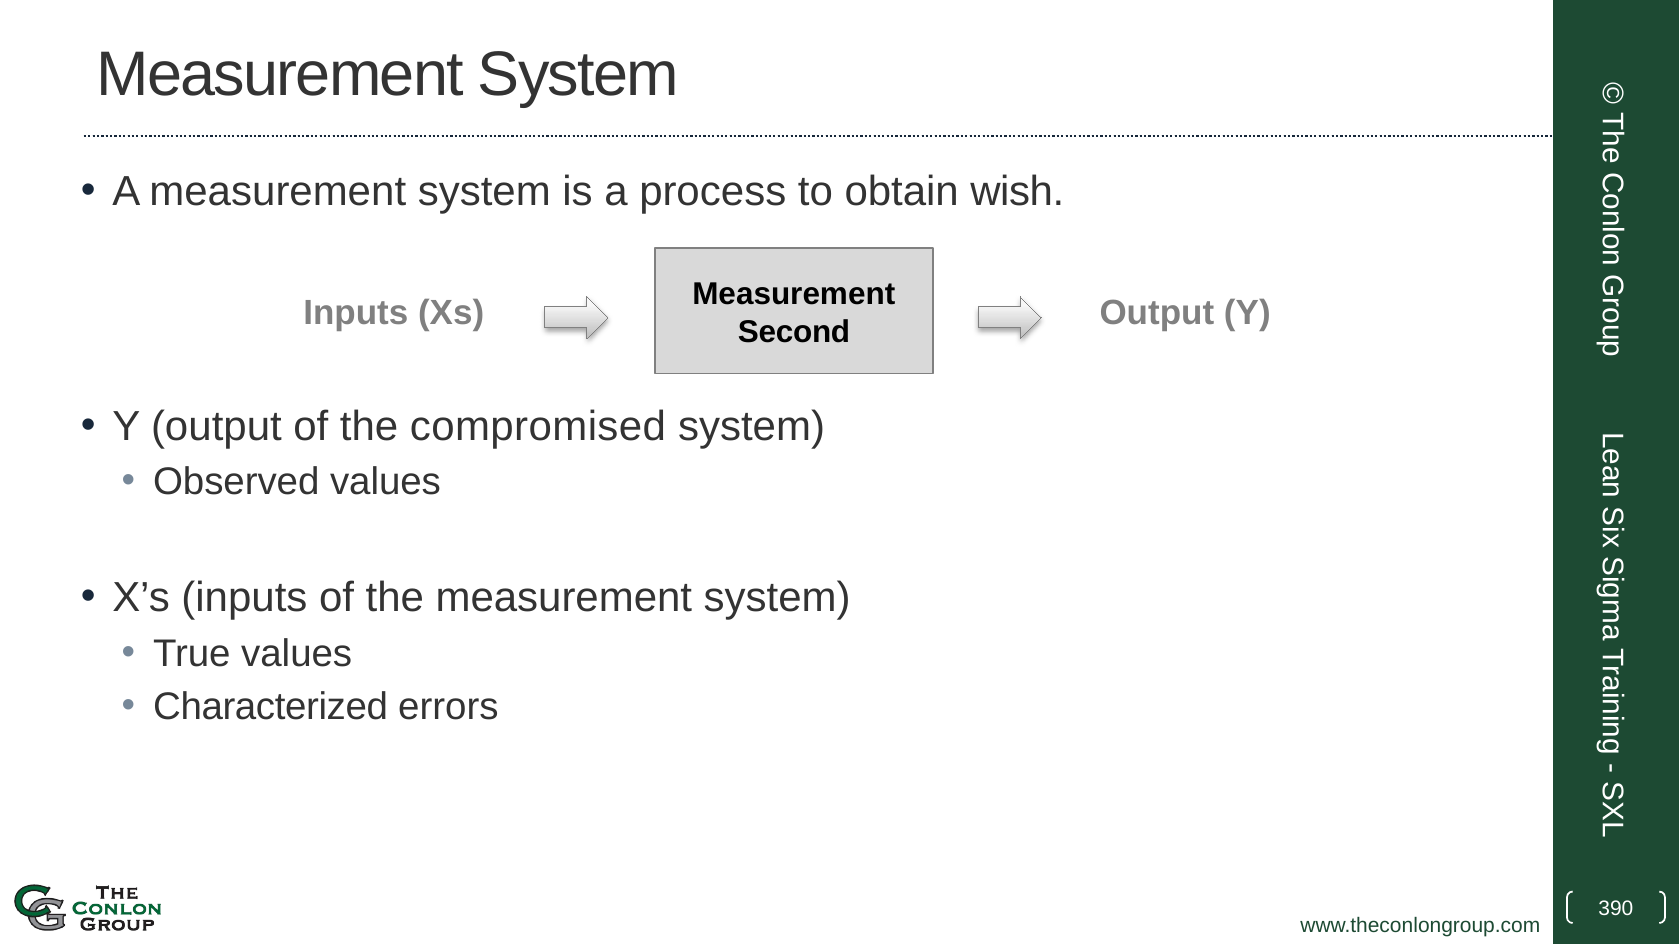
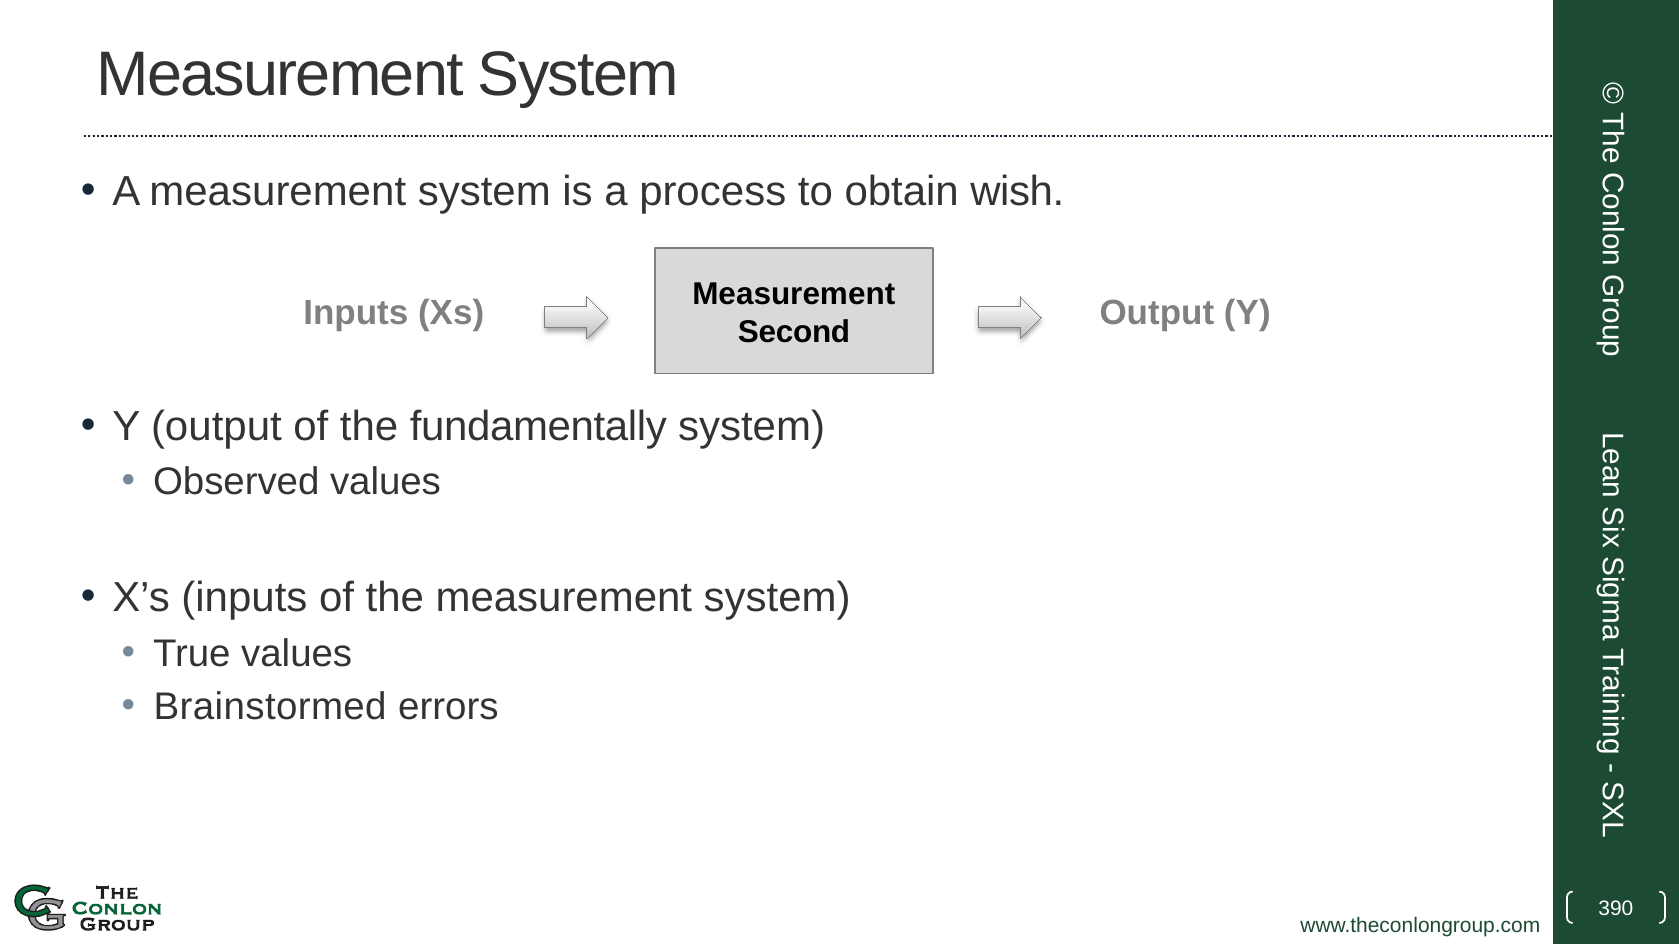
compromised: compromised -> fundamentally (538, 427)
Characterized: Characterized -> Brainstormed (270, 708)
